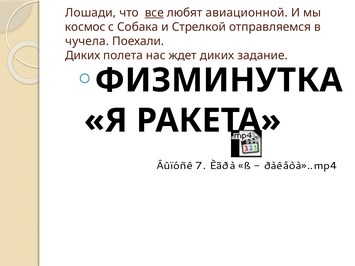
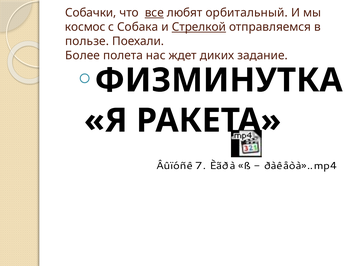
Лошади: Лошади -> Собачки (91, 13)
авиационной: авиационной -> орбитальный (247, 13)
Стрелкой underline: none -> present (199, 27)
чучела: чучела -> пользе (87, 41)
Диких: Диких -> Более (83, 55)
